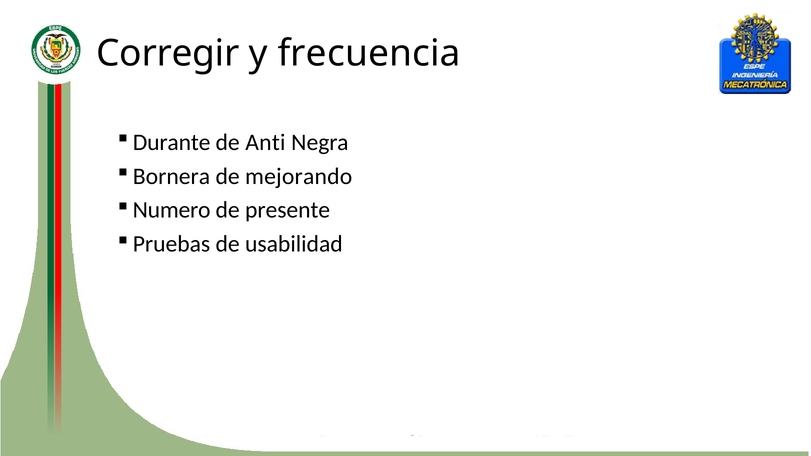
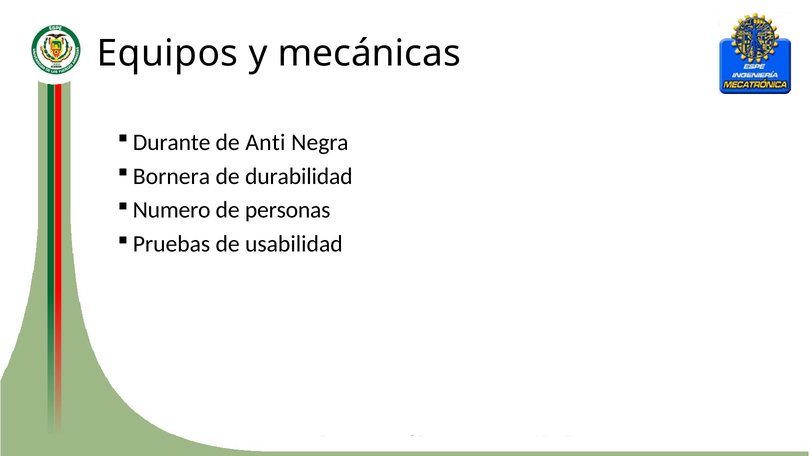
Corregir: Corregir -> Equipos (168, 54)
frecuencia: frecuencia -> mecánicas (369, 54)
mejorando: mejorando -> durabilidad (299, 176)
presente: presente -> personas (288, 210)
